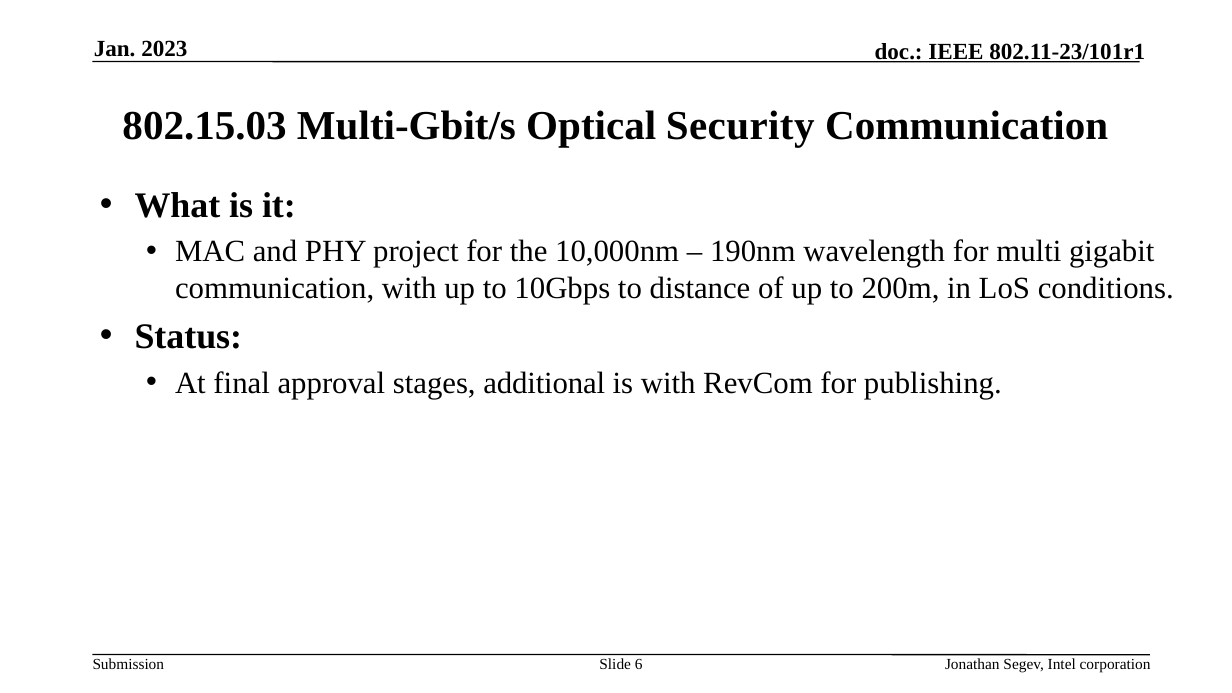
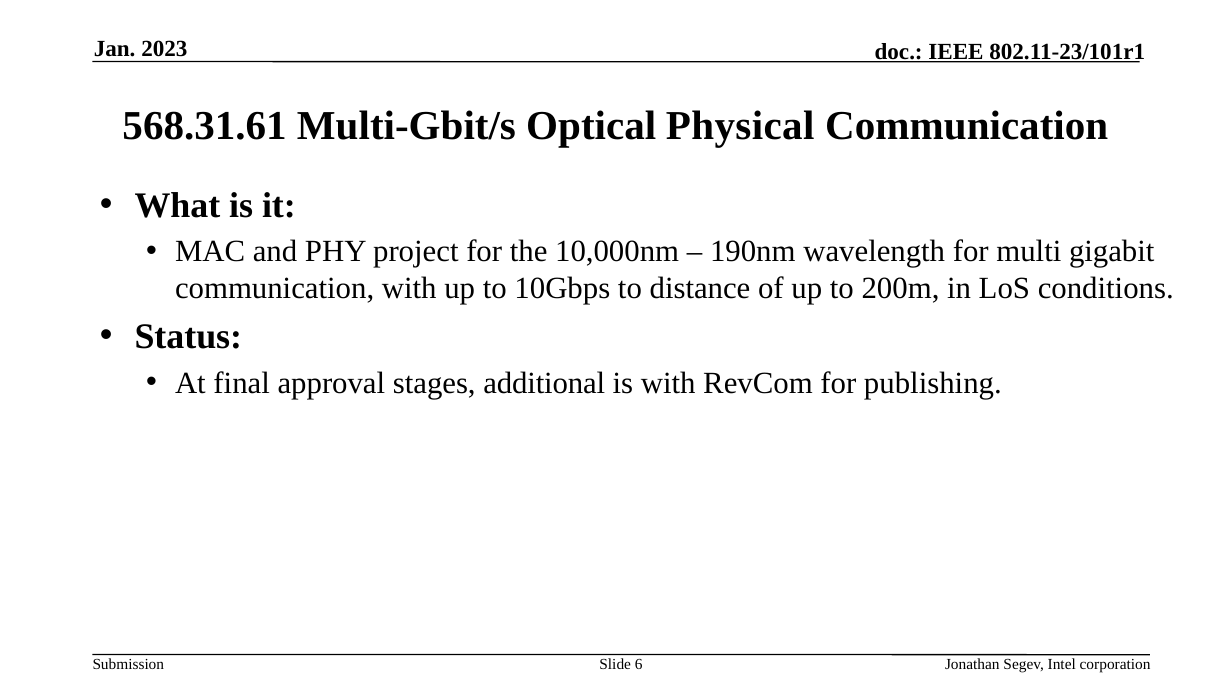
802.15.03: 802.15.03 -> 568.31.61 (205, 126)
Security: Security -> Physical (740, 126)
